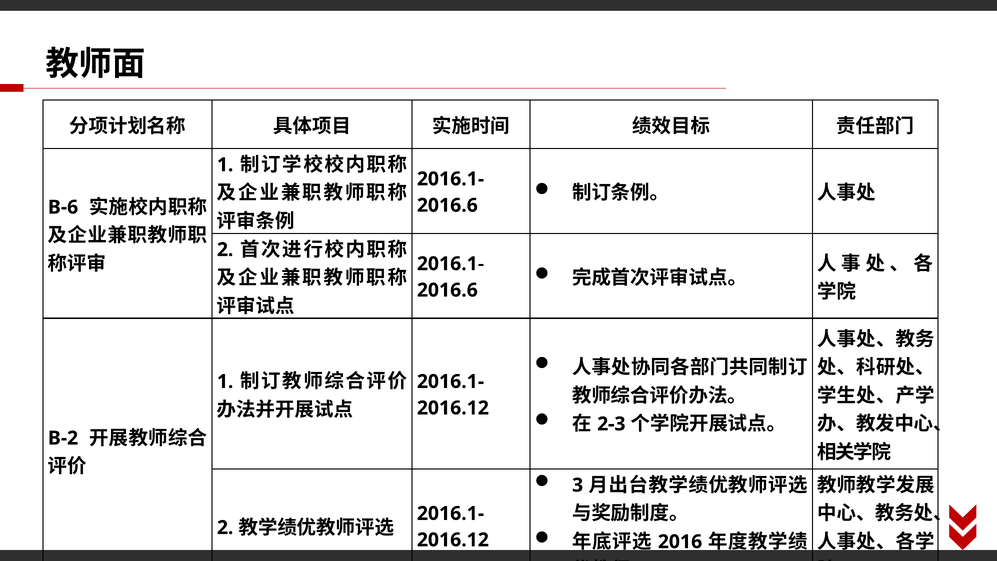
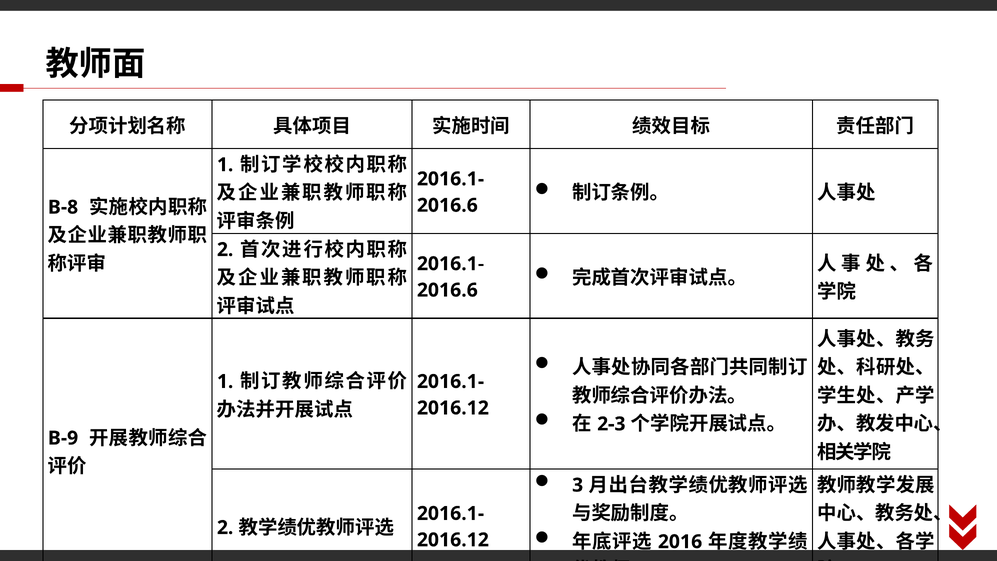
B-6: B-6 -> B-8 (63, 207)
B-2: B-2 -> B-9 (63, 438)
